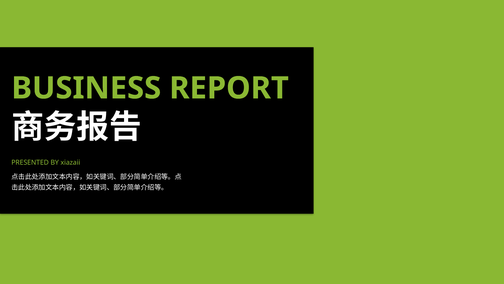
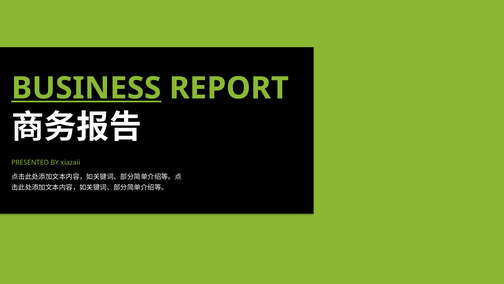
BUSINESS underline: none -> present (86, 88)
